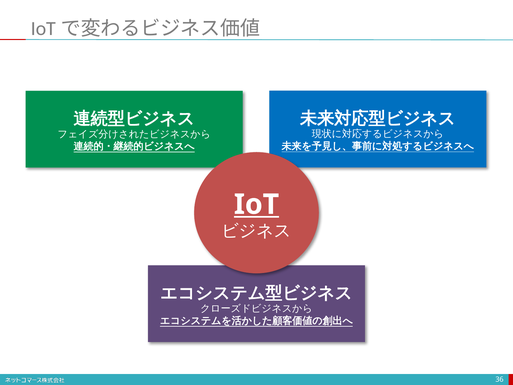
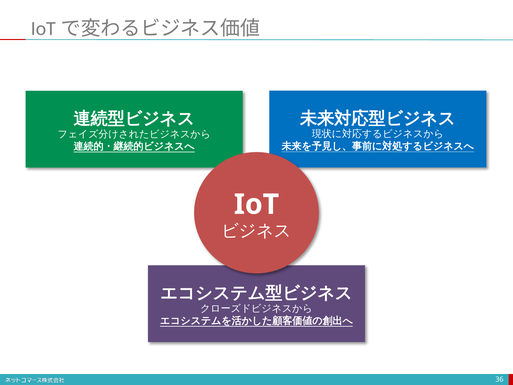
IoT underline: present -> none (256, 204)
